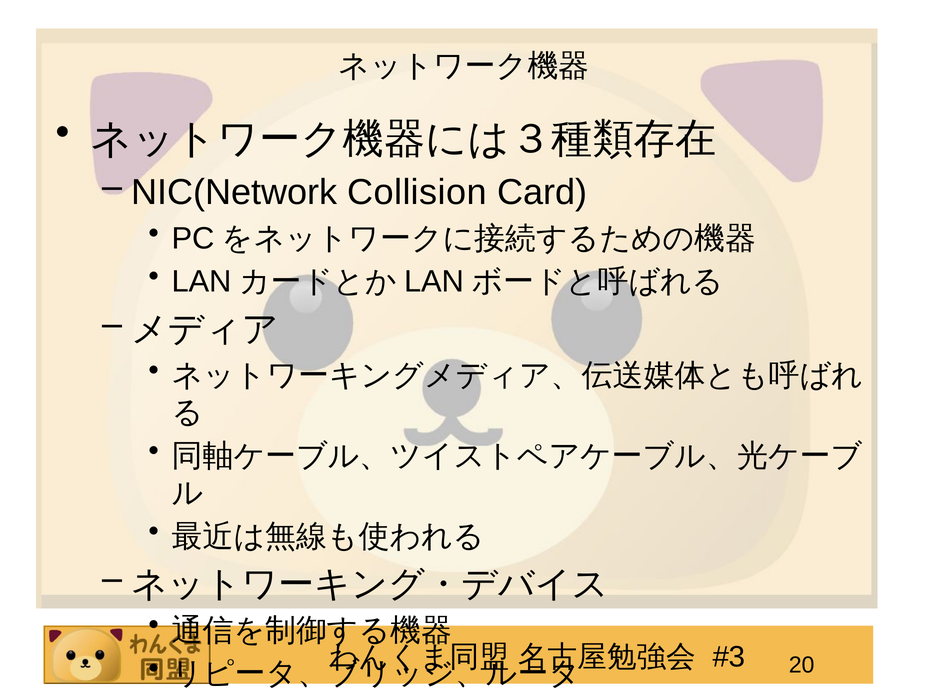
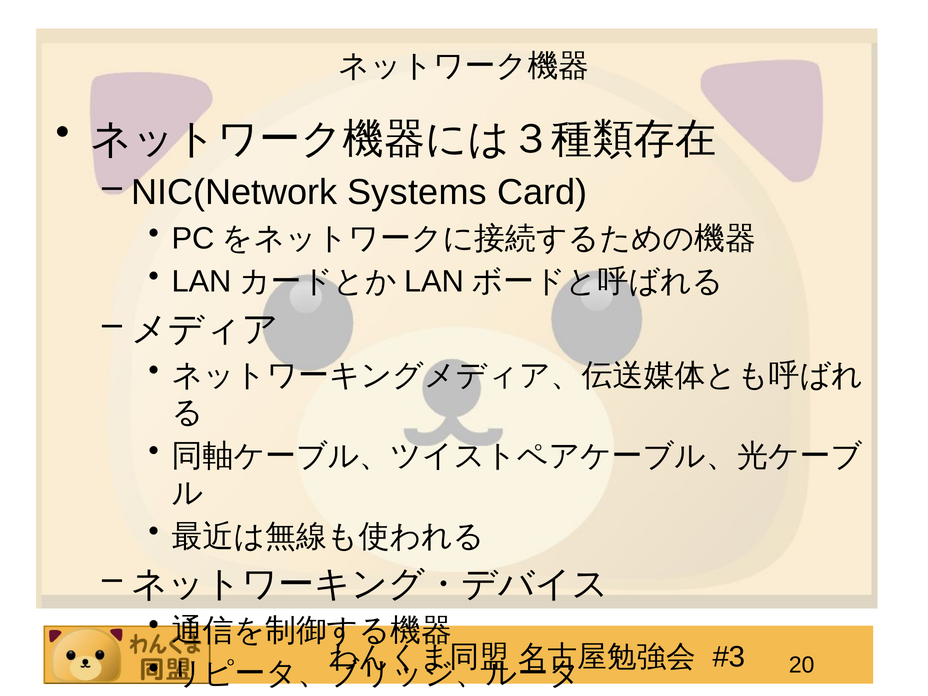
Collision: Collision -> Systems (417, 192)
